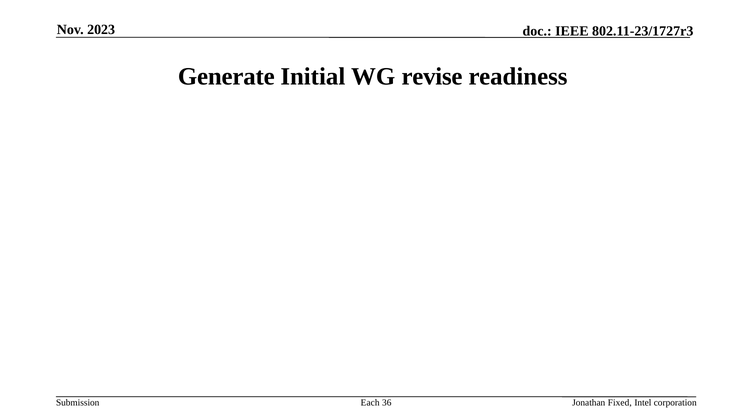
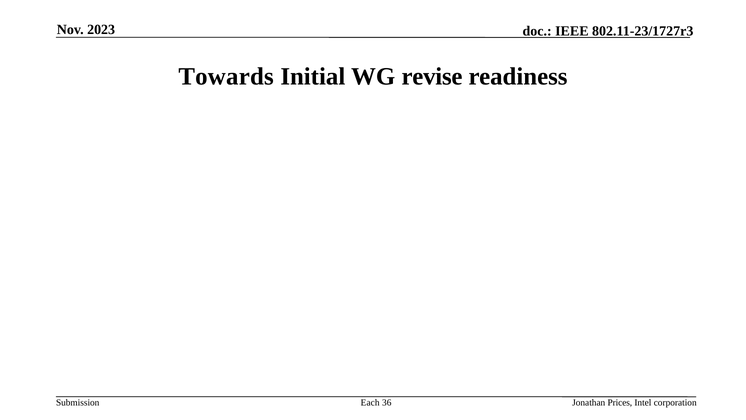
Generate: Generate -> Towards (226, 76)
Fixed: Fixed -> Prices (620, 402)
